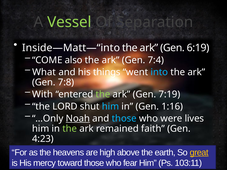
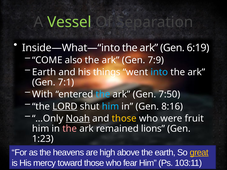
Inside—Matt—“into: Inside—Matt—“into -> Inside—What—“into (71, 48)
7:4: 7:4 -> 7:9 (156, 60)
What: What -> Earth (44, 72)
7:8: 7:8 -> 7:1 (66, 82)
the colour: light green -> light blue (103, 95)
7:19: 7:19 -> 7:50 (169, 95)
LORD underline: none -> present (65, 107)
1:16: 1:16 -> 8:16 (172, 107)
those colour: light blue -> yellow (124, 119)
lives: lives -> fruit (194, 119)
the colour: light green -> pink (70, 129)
faith: faith -> lions (153, 129)
4:23: 4:23 -> 1:23 (43, 139)
